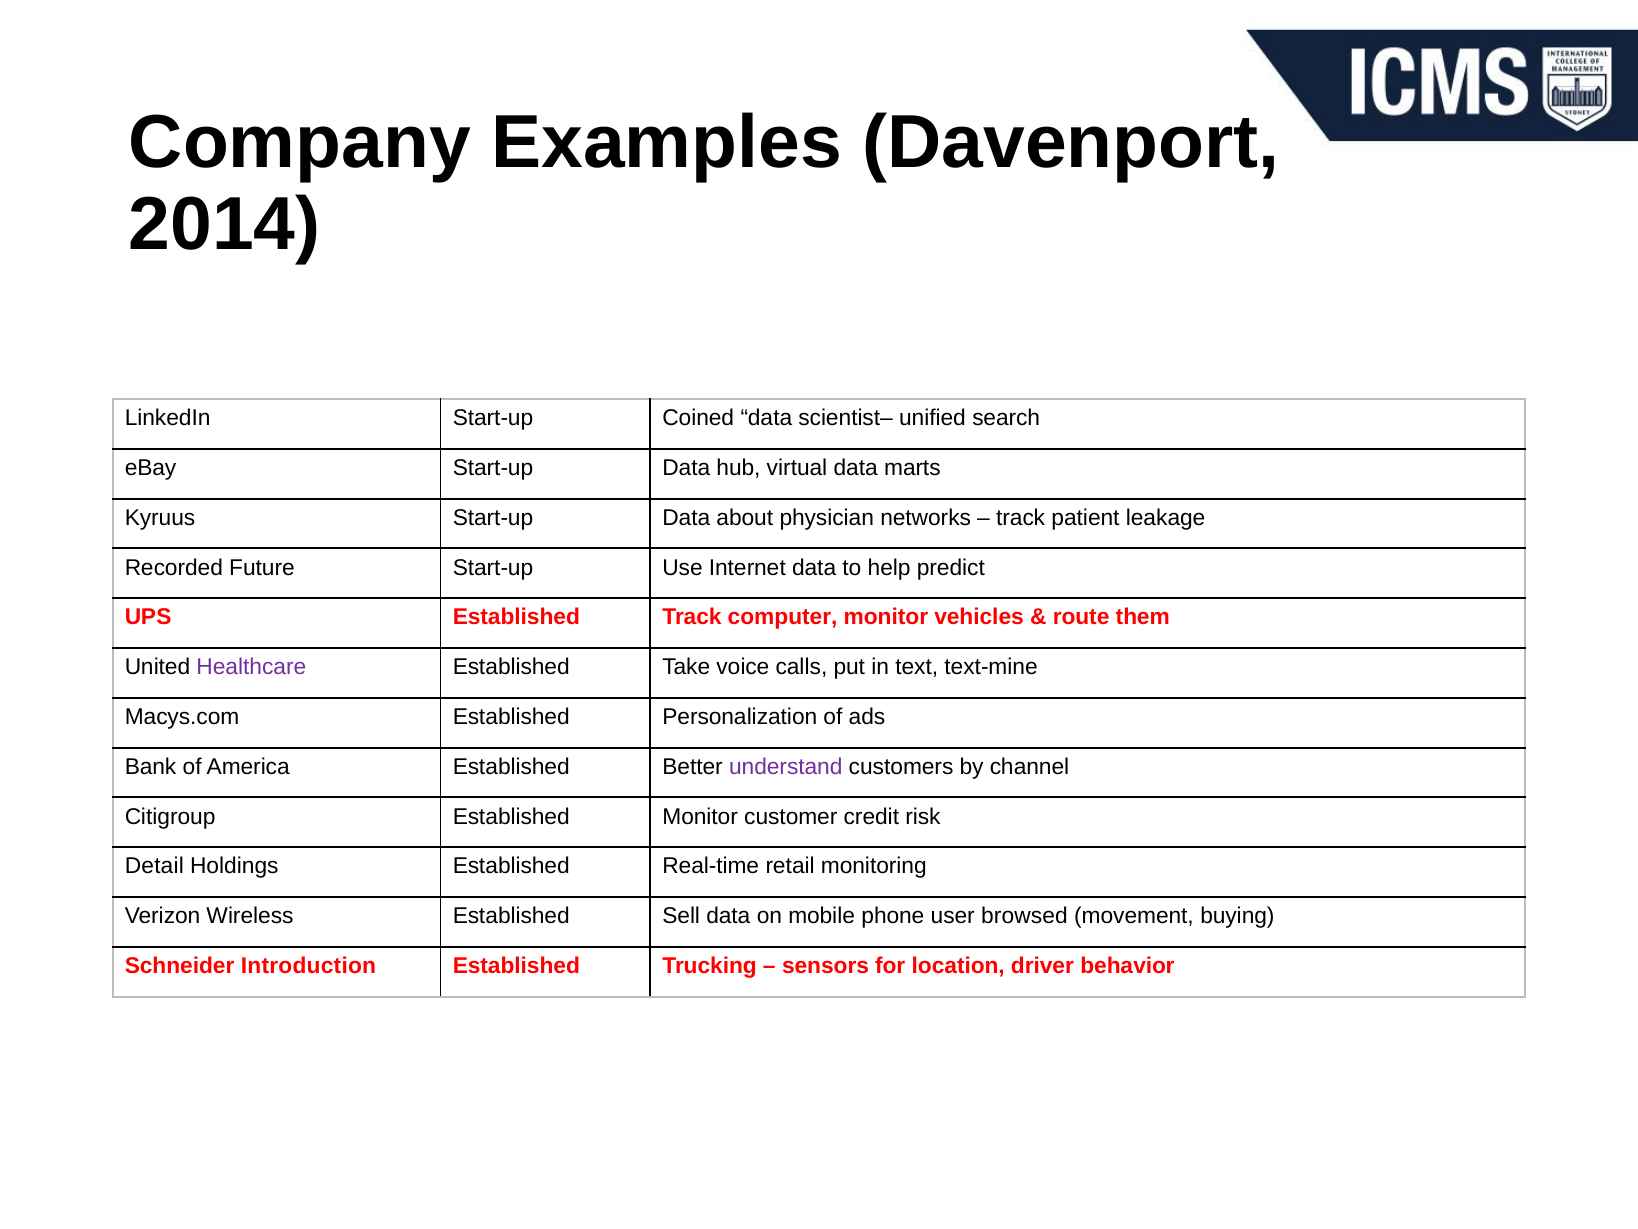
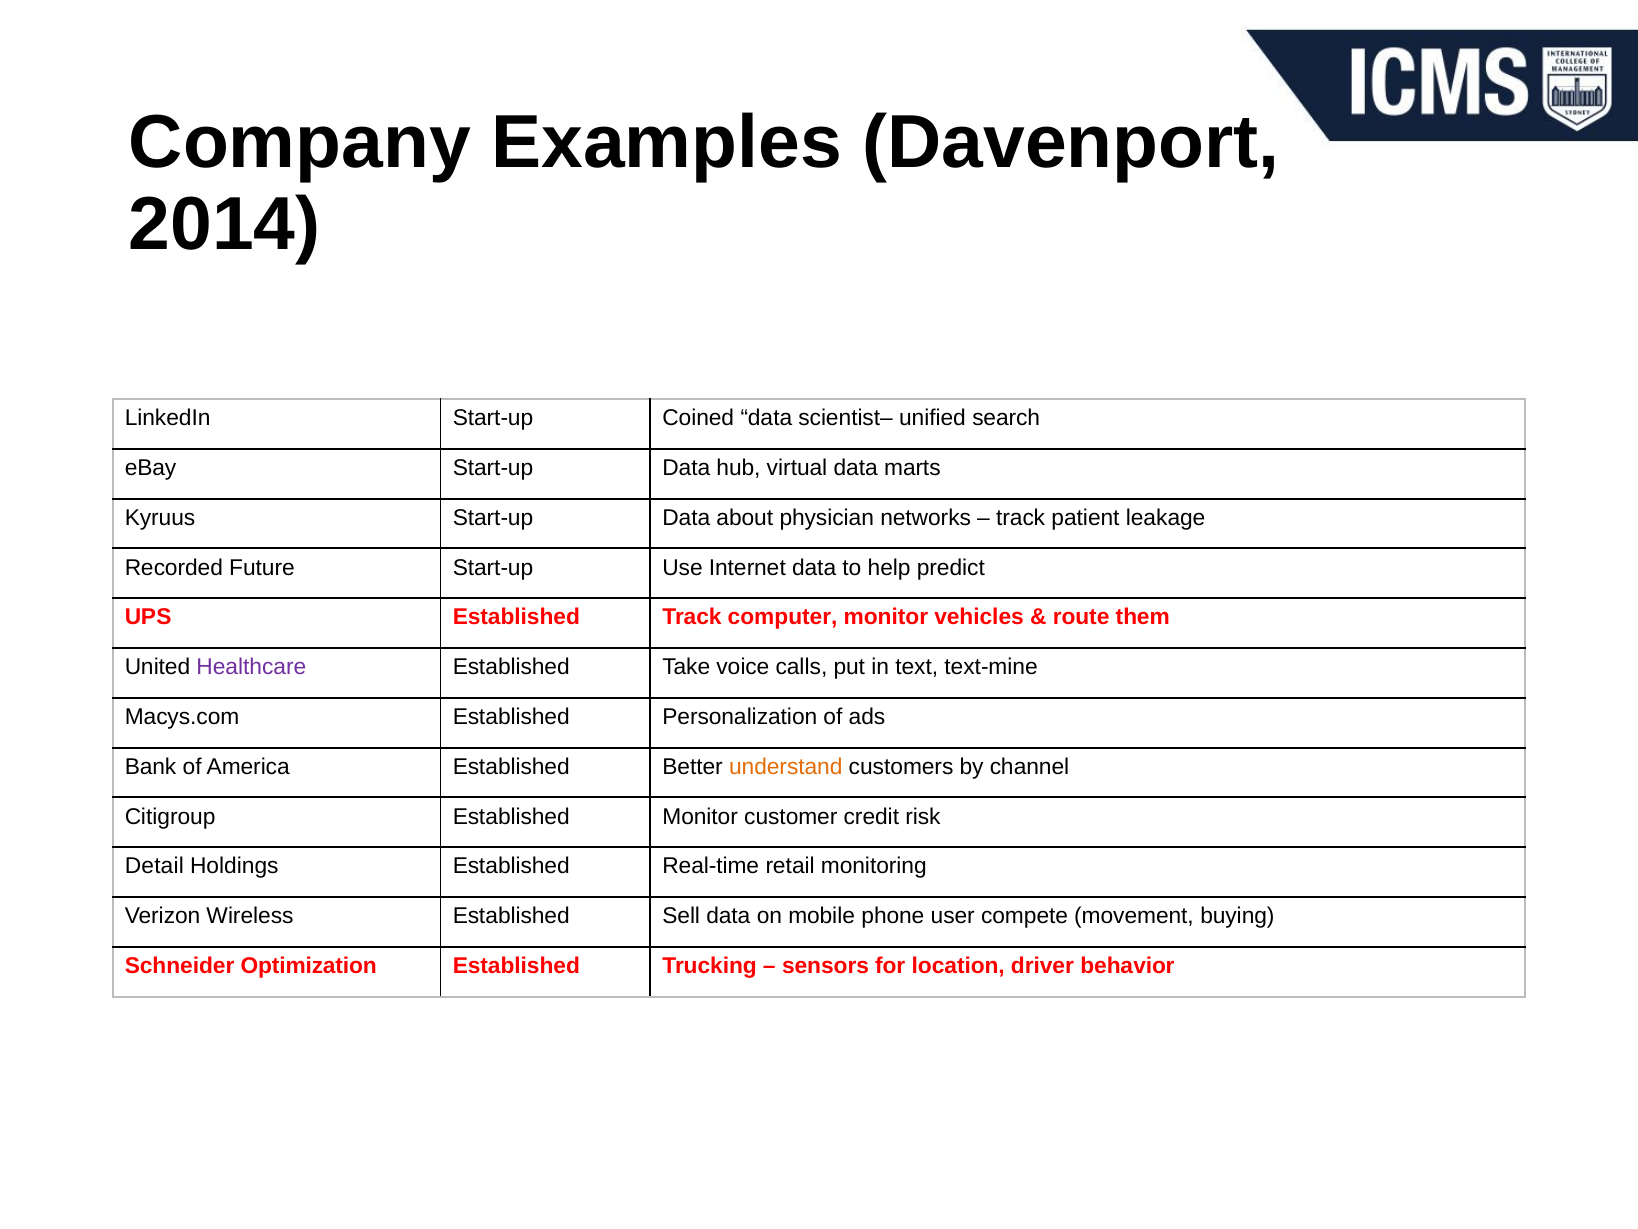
understand colour: purple -> orange (786, 766)
browsed: browsed -> compete (1025, 916)
Introduction: Introduction -> Optimization (309, 966)
